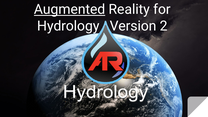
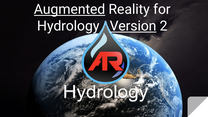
Version underline: none -> present (133, 26)
